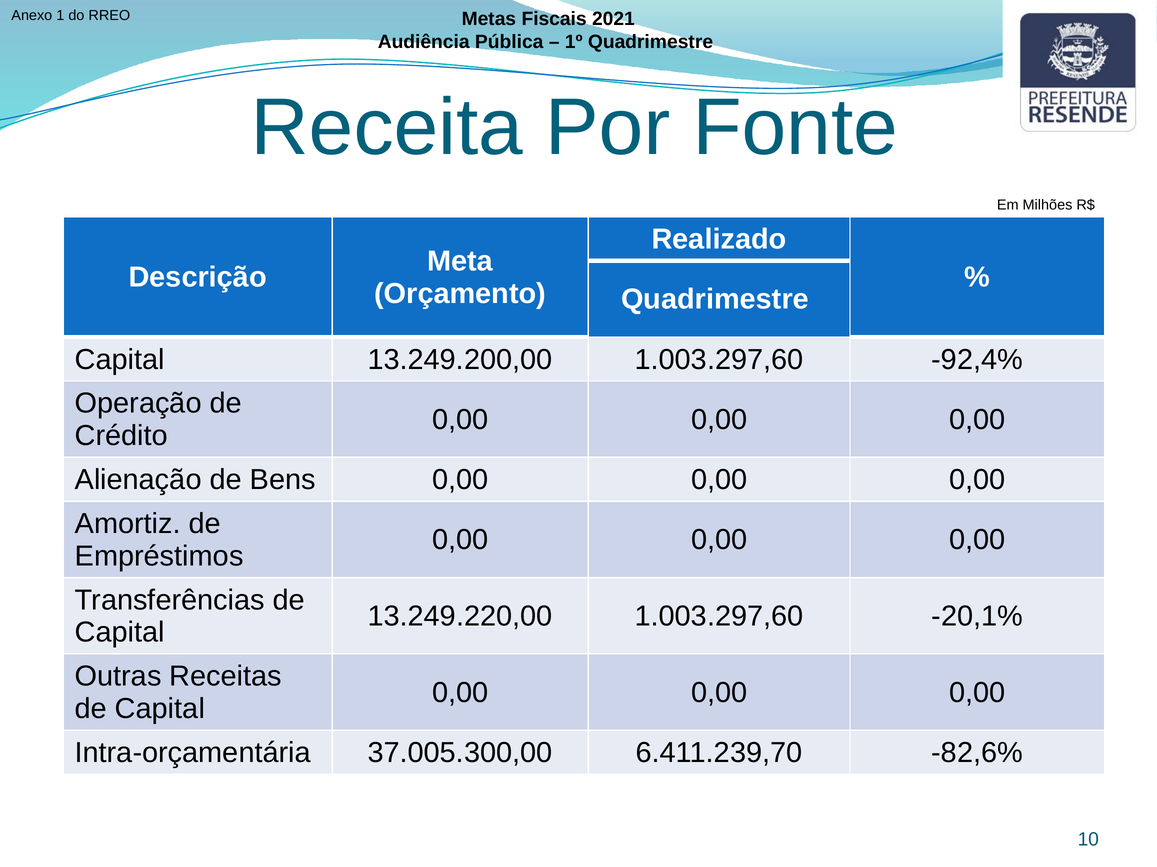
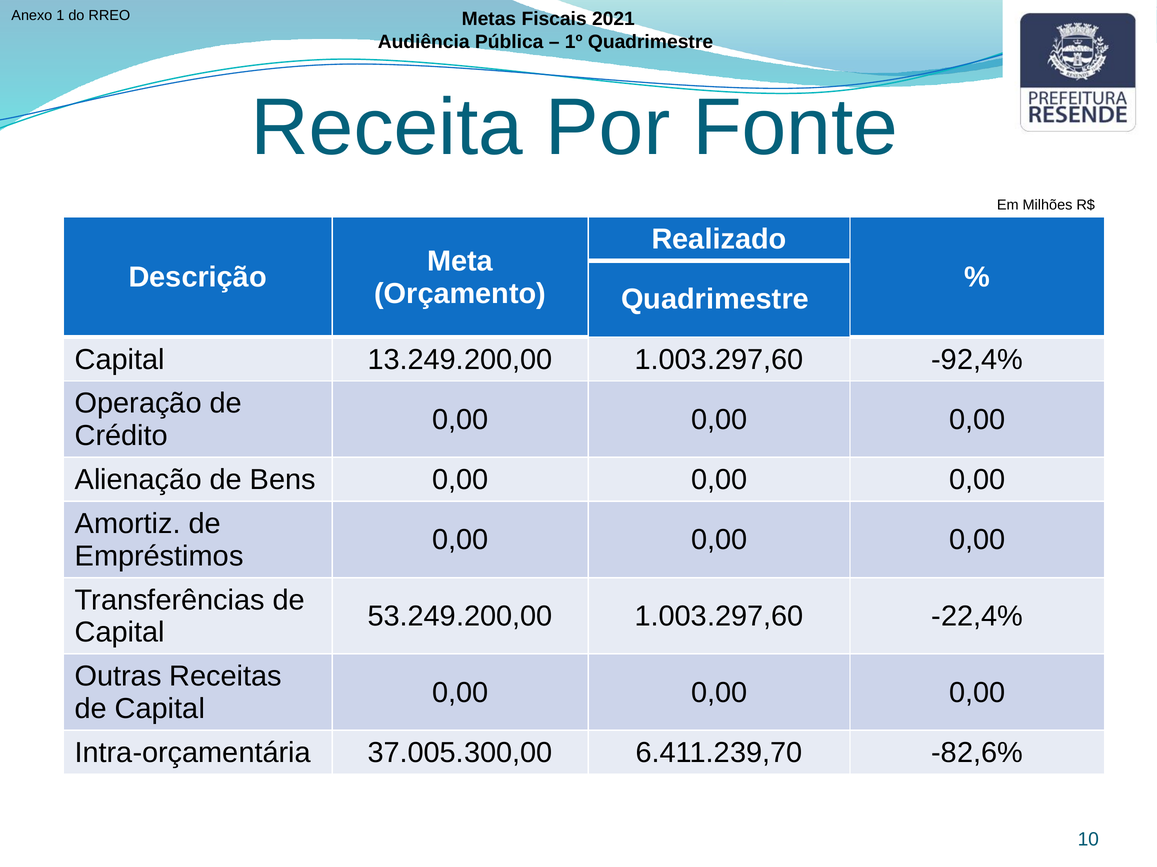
13.249.220,00: 13.249.220,00 -> 53.249.200,00 (460, 617)
-20,1%: -20,1% -> -22,4% (977, 617)
